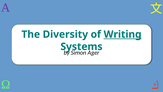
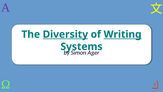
Diversity underline: none -> present (65, 34)
